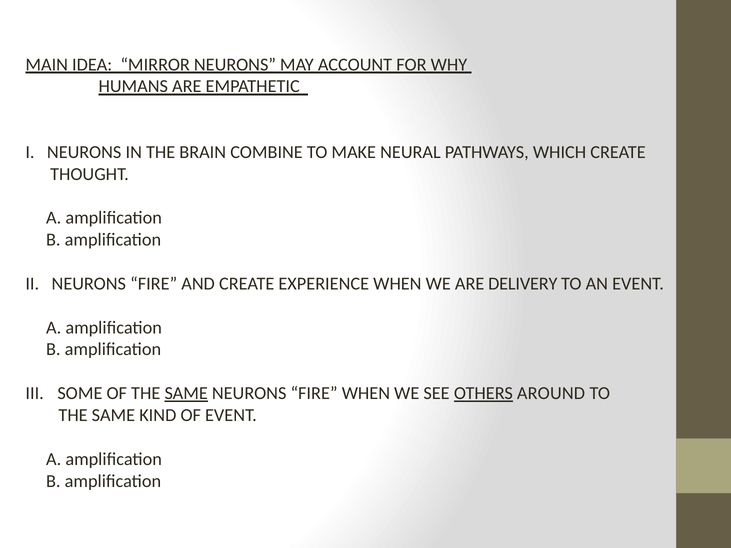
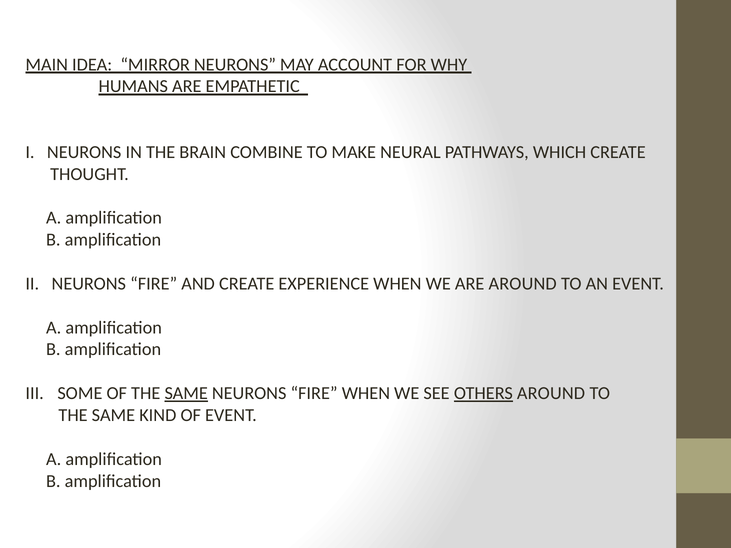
ARE DELIVERY: DELIVERY -> AROUND (523, 284)
